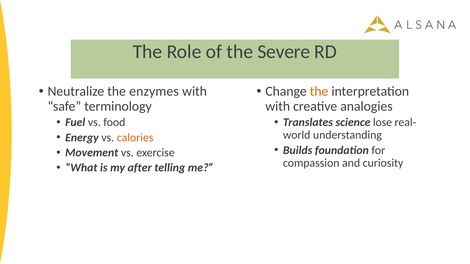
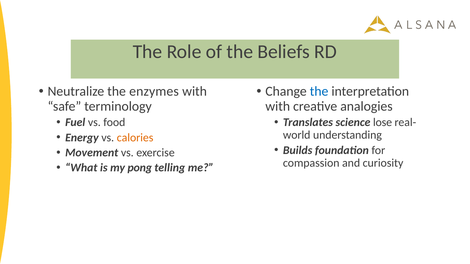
Severe: Severe -> Beliefs (284, 52)
the colour: orange -> blue (319, 92)
after: after -> pong (140, 168)
